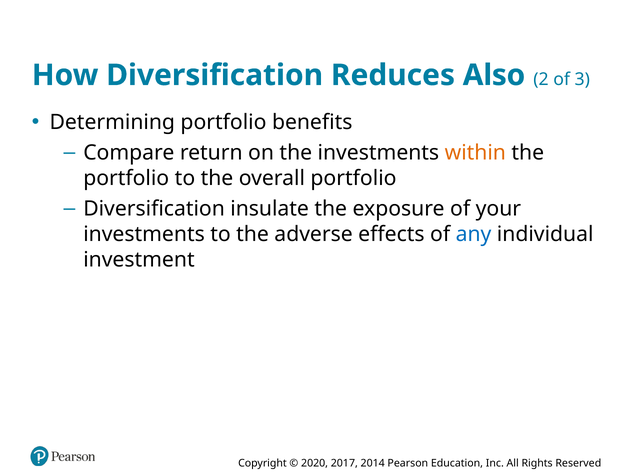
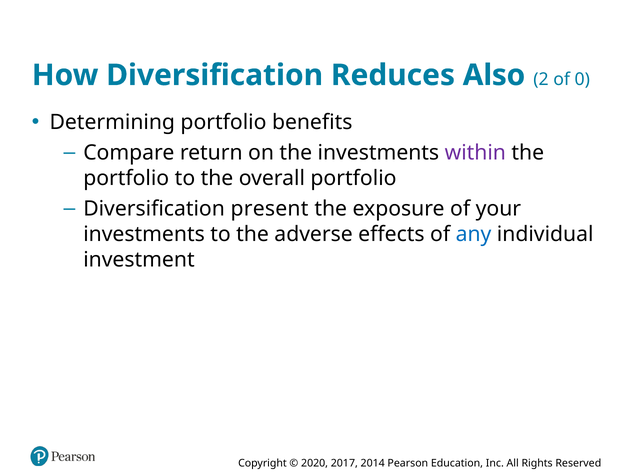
3: 3 -> 0 (582, 79)
within colour: orange -> purple (475, 153)
insulate: insulate -> present (270, 209)
